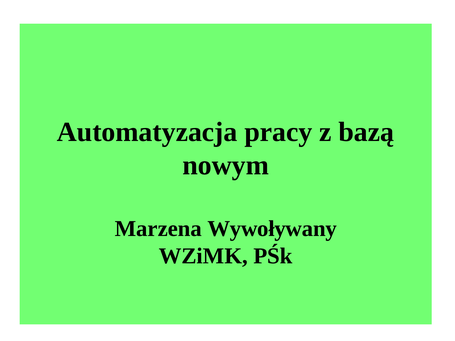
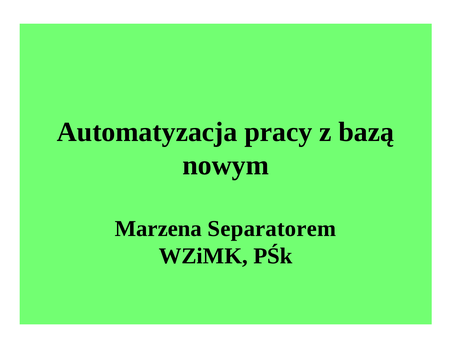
Wywoływany: Wywoływany -> Separatorem (272, 229)
